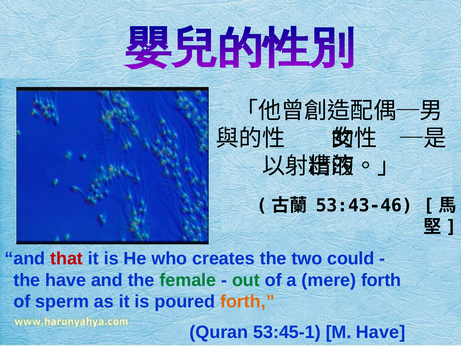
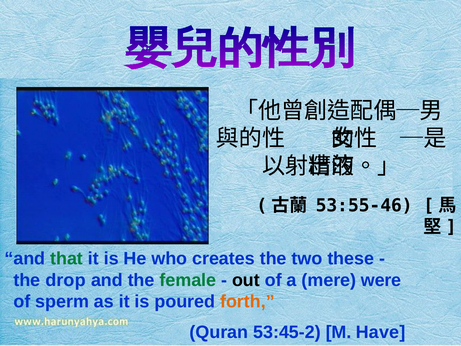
53:43-46: 53:43-46 -> 53:55-46 (364, 205)
that colour: red -> green (67, 258)
could: could -> these (351, 258)
the have: have -> drop (66, 280)
out colour: green -> black (246, 280)
mere forth: forth -> were (381, 280)
53:45-1: 53:45-1 -> 53:45-2 (287, 332)
